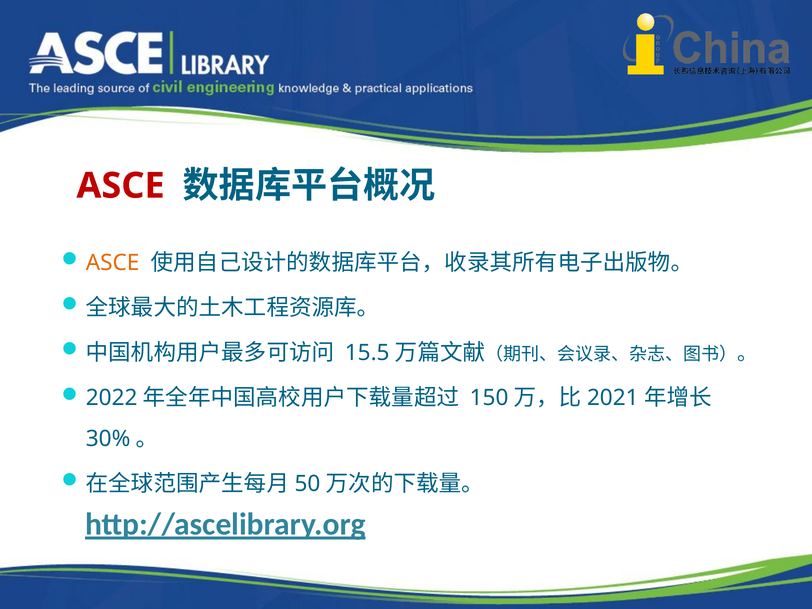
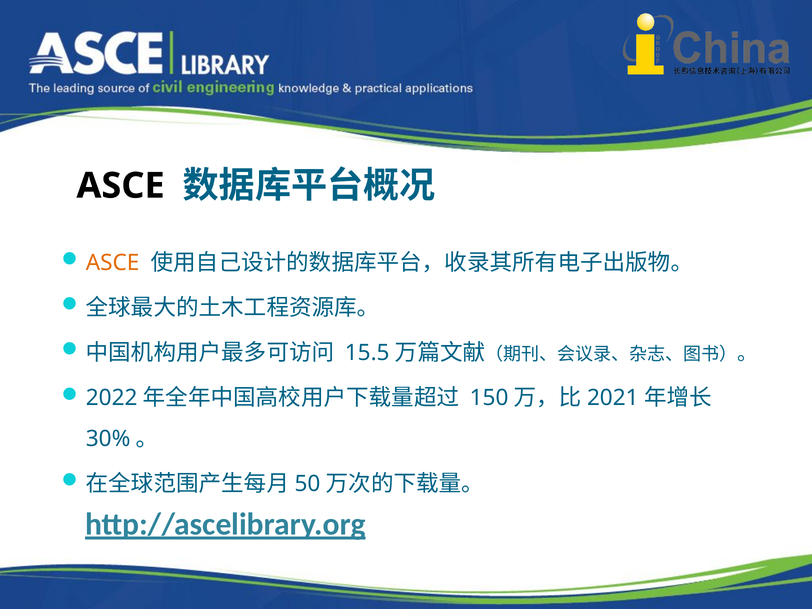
ASCE colour: red -> black (121, 186)
